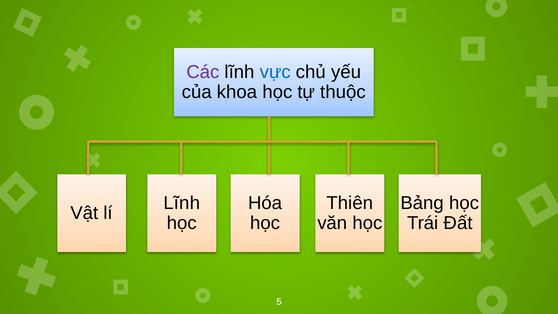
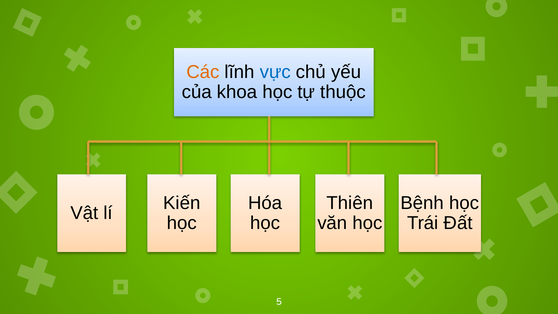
Các colour: purple -> orange (203, 72)
Bảng: Bảng -> Bệnh (422, 203)
Lĩnh: Lĩnh -> Kiến (182, 203)
